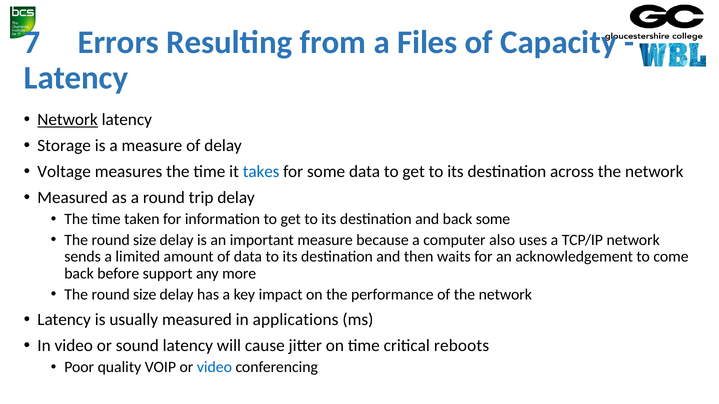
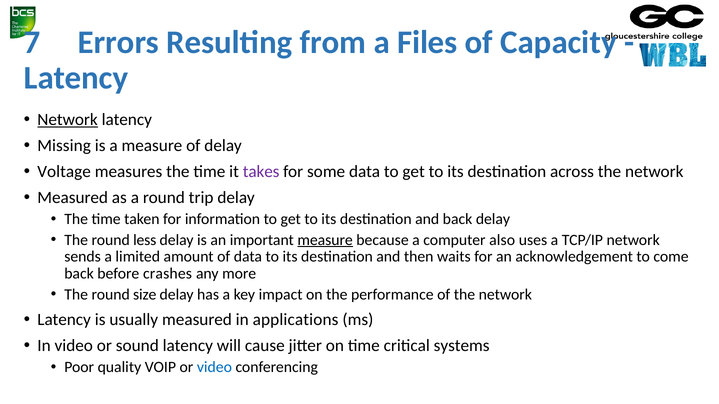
Storage: Storage -> Missing (64, 146)
takes colour: blue -> purple (261, 172)
back some: some -> delay (493, 219)
size: size -> less (145, 240)
measure underline: none -> present (325, 240)
support: support -> crashes (168, 274)
reboots: reboots -> systems (462, 346)
